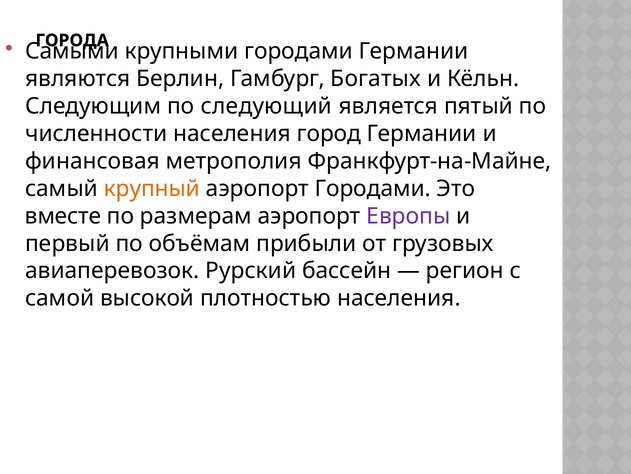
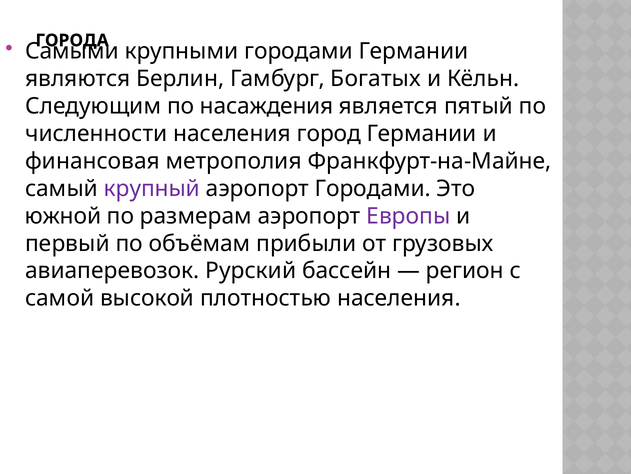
следующий: следующий -> насаждения (267, 106)
крупный colour: orange -> purple (152, 188)
вместе: вместе -> южной (63, 216)
